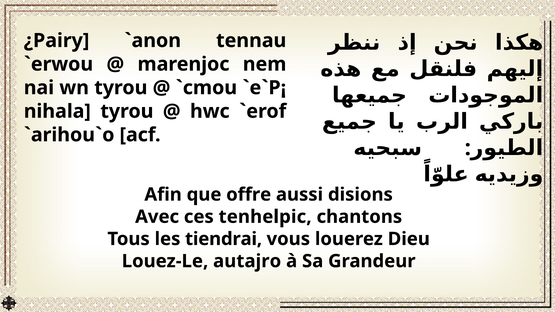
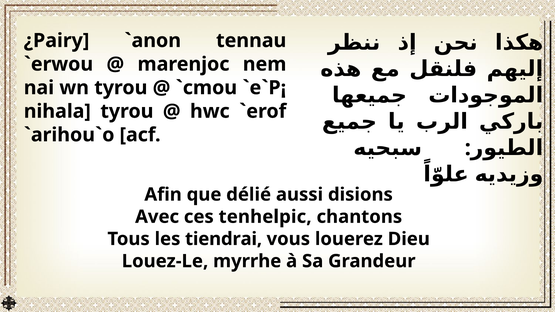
offre: offre -> délié (249, 195)
autajro: autajro -> myrrhe (247, 261)
